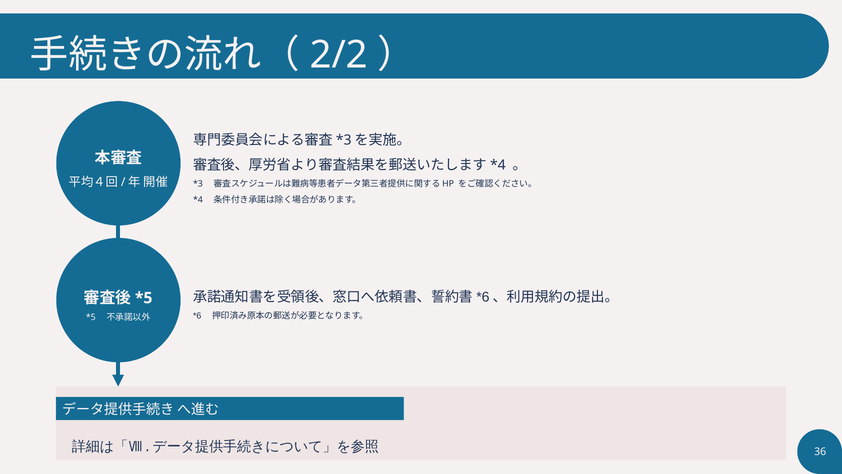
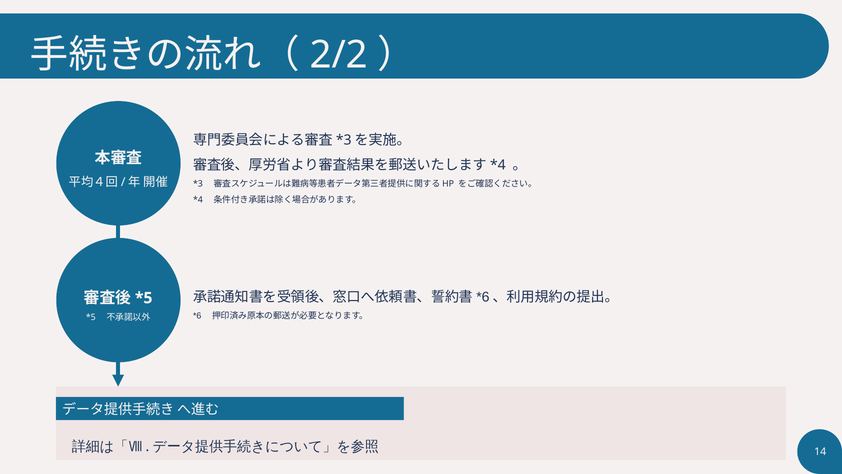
36: 36 -> 14 (820, 451)
